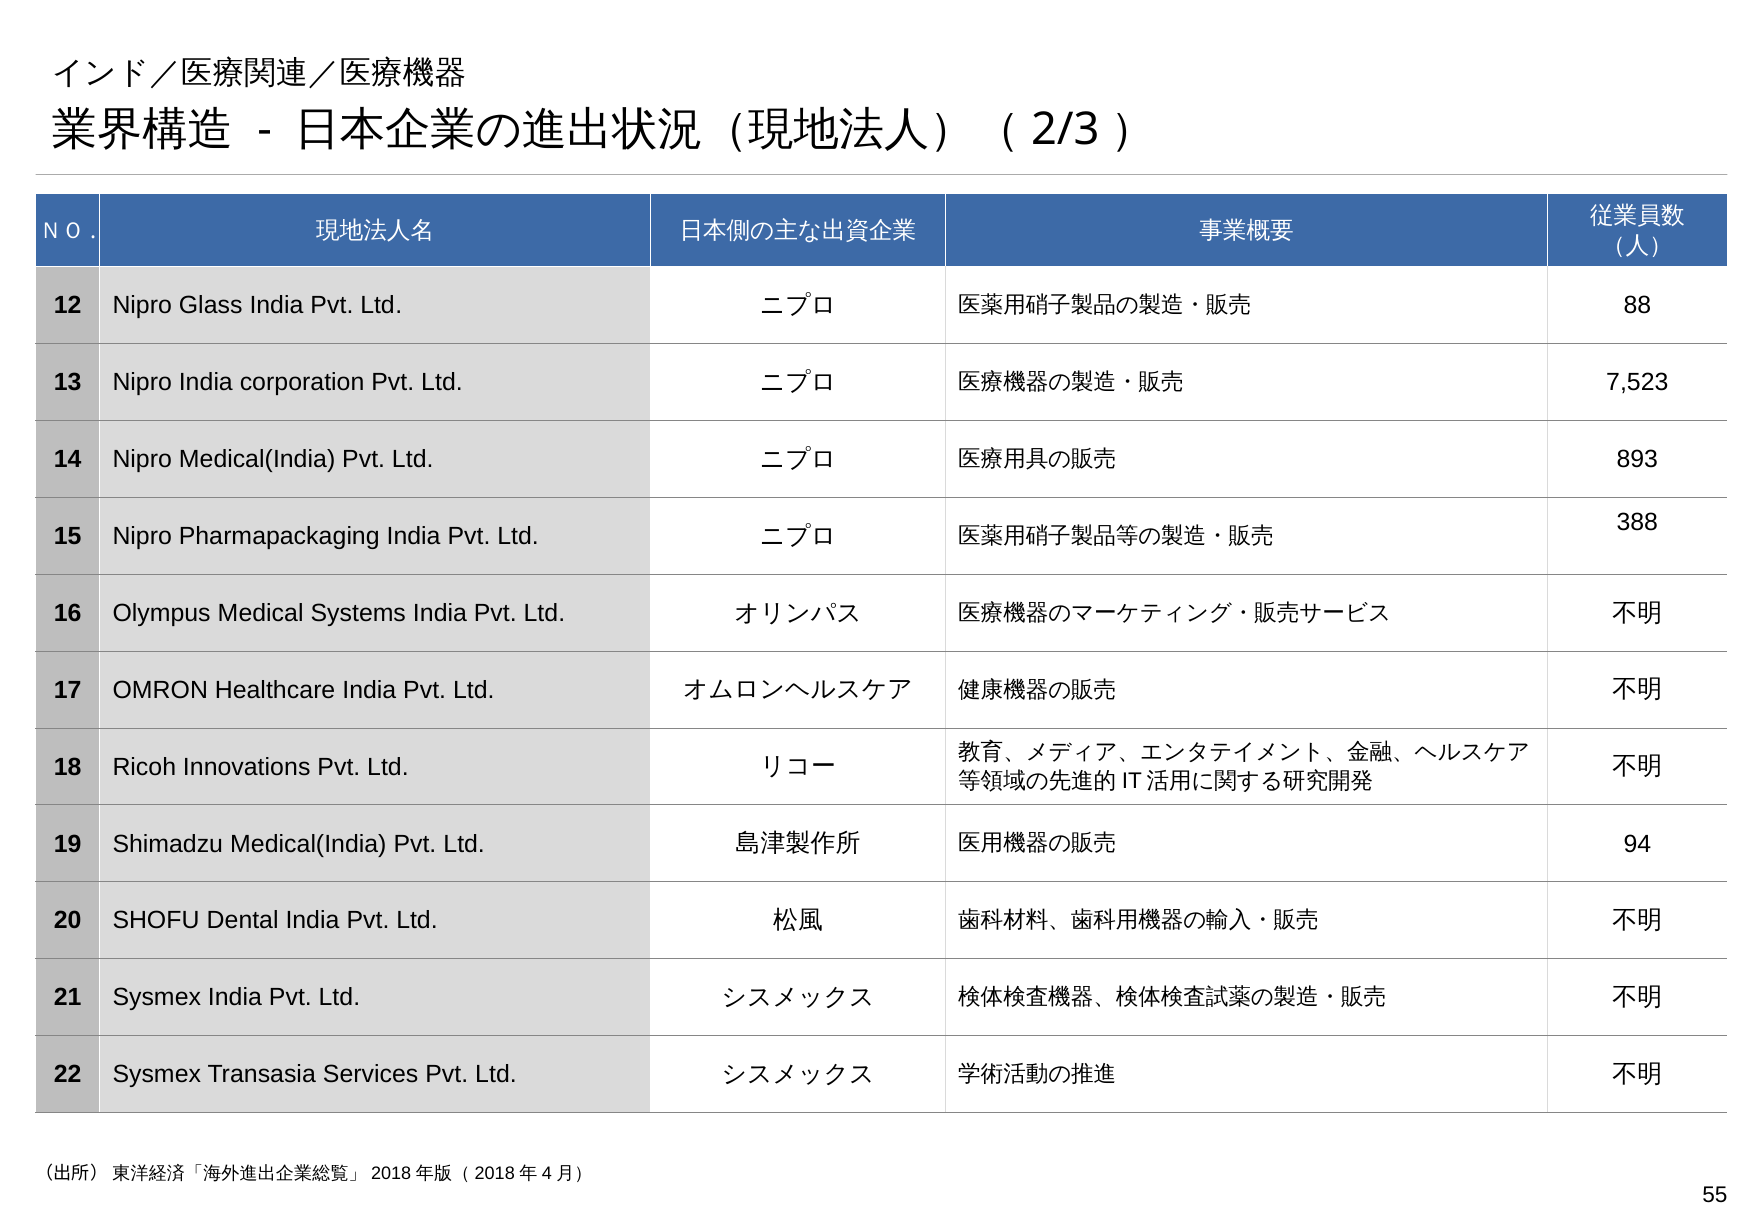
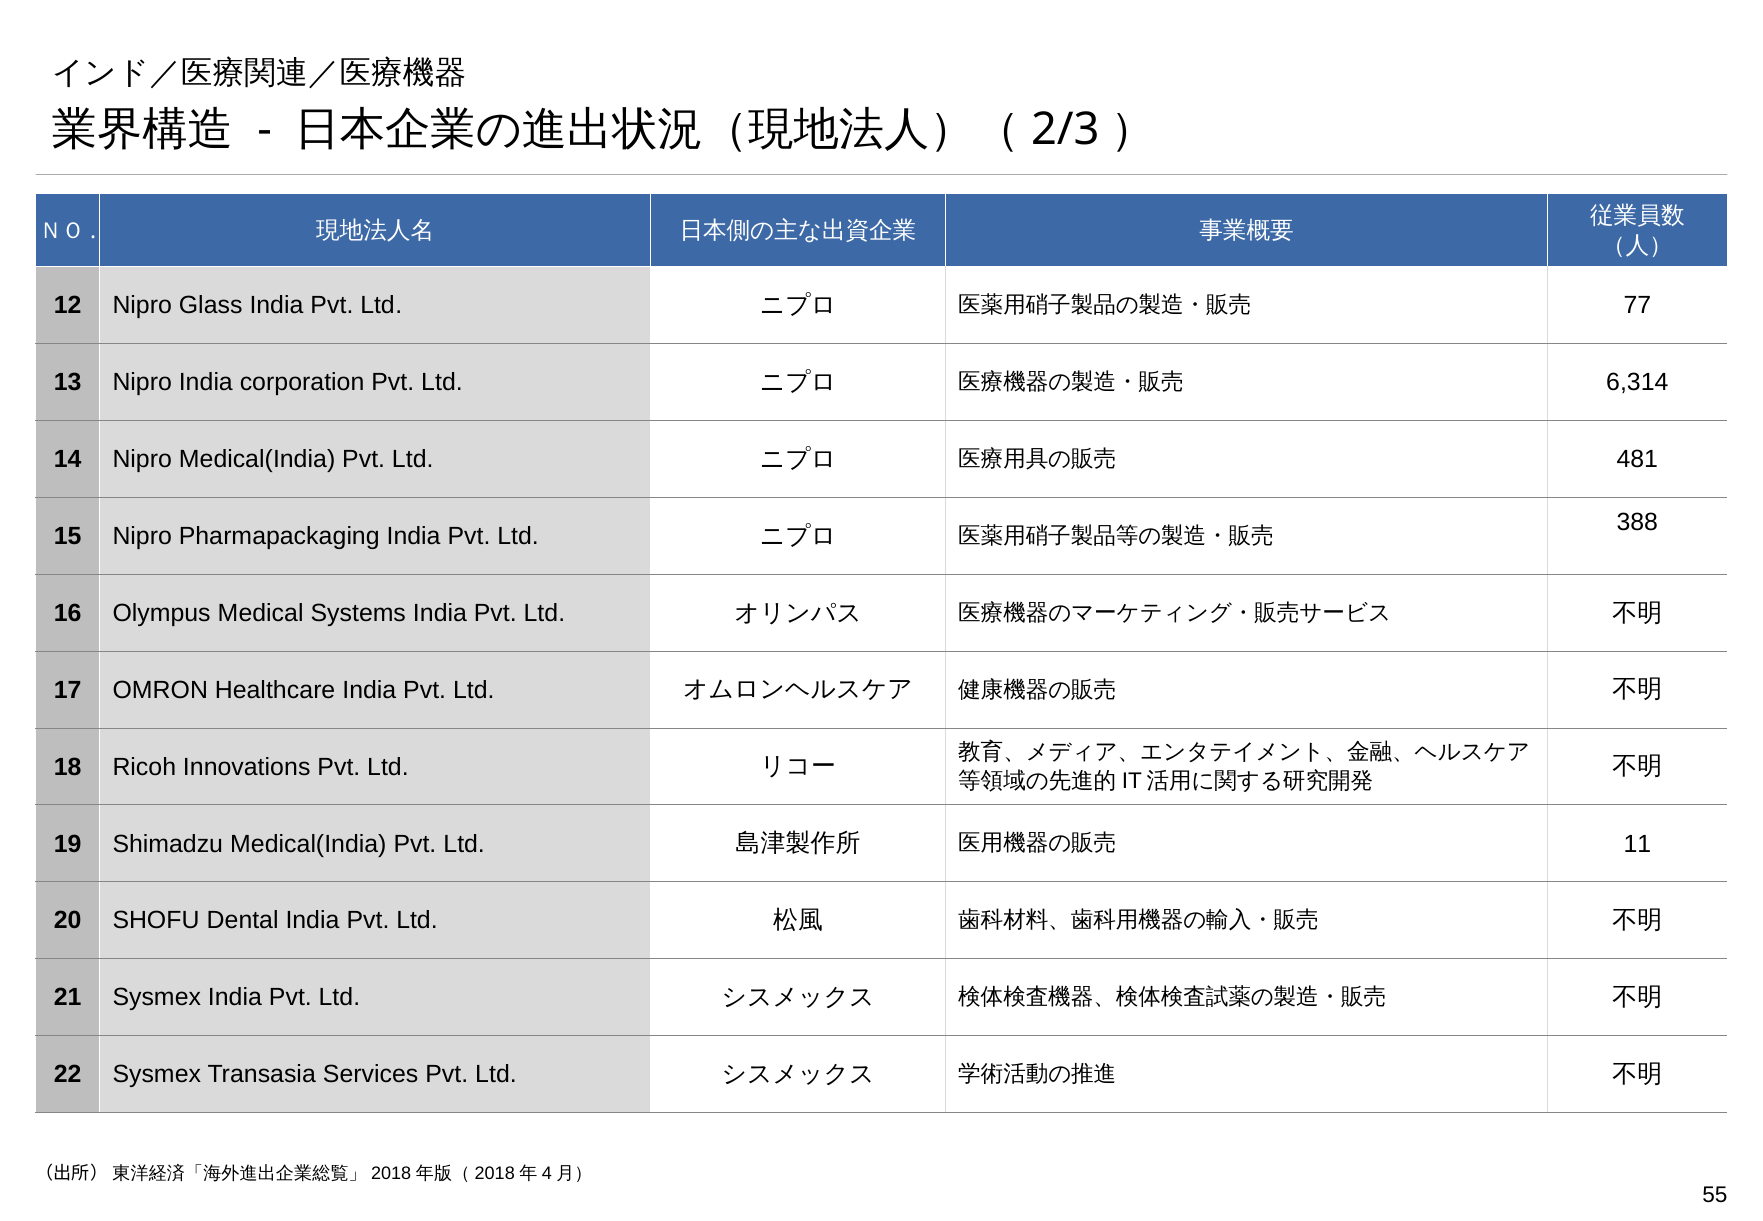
88: 88 -> 77 (1637, 305)
7,523: 7,523 -> 6,314 (1637, 382)
893: 893 -> 481 (1637, 459)
94: 94 -> 11 (1637, 844)
